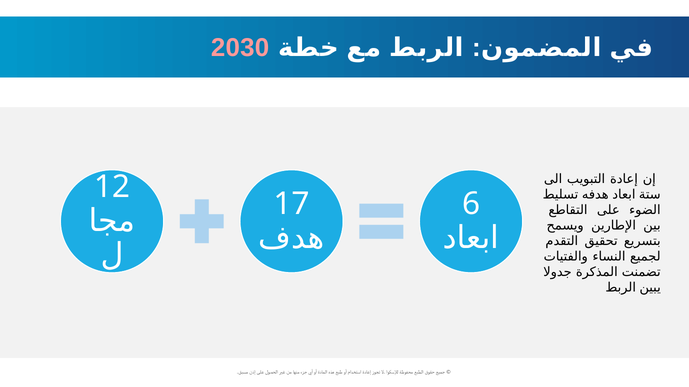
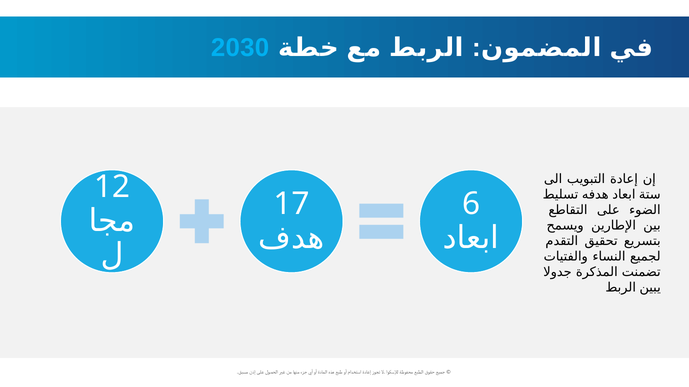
2030 colour: pink -> light blue (240, 48)
